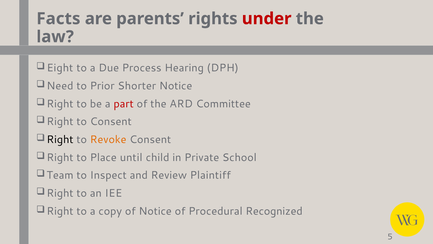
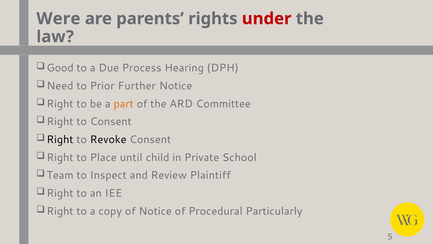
Facts: Facts -> Were (58, 19)
Eight: Eight -> Good (60, 68)
Shorter: Shorter -> Further (137, 86)
part colour: red -> orange (124, 104)
Revoke colour: orange -> black (108, 139)
Recognized: Recognized -> Particularly (274, 211)
